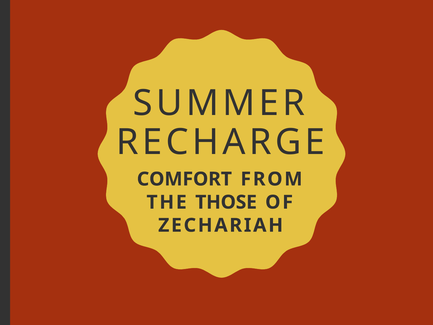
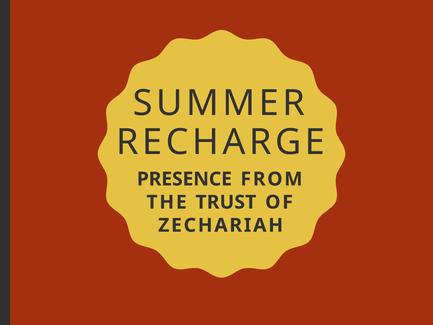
COMFORT: COMFORT -> PRESENCE (184, 179)
THOSE: THOSE -> TRUST (226, 202)
